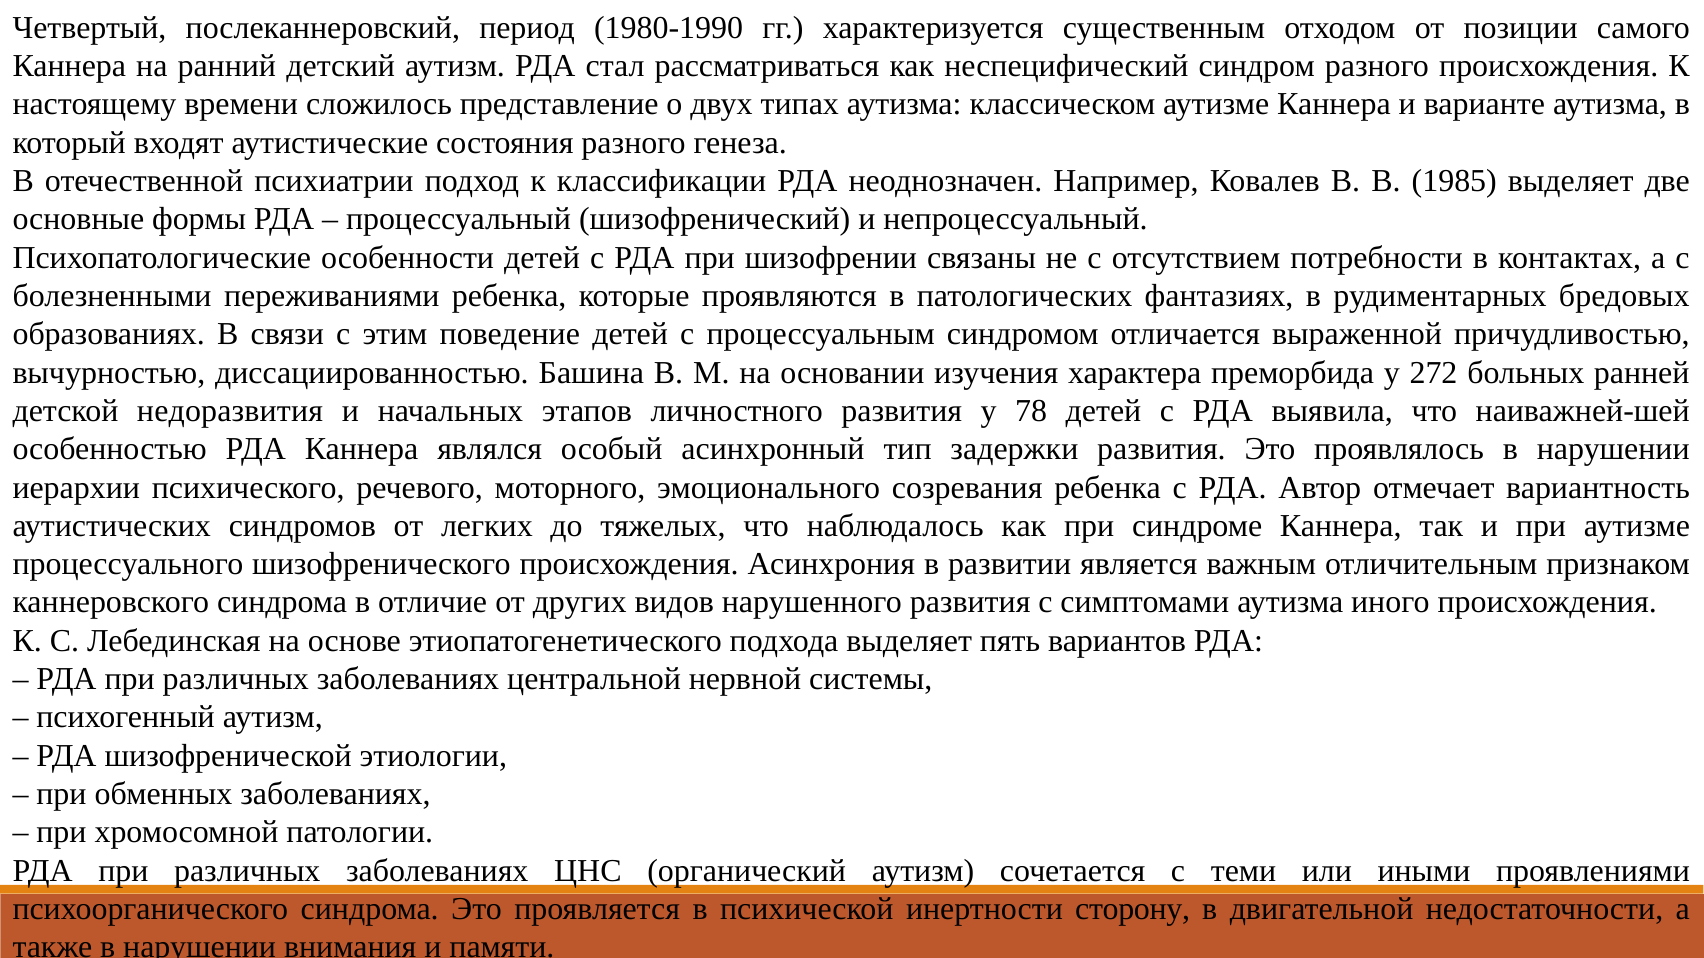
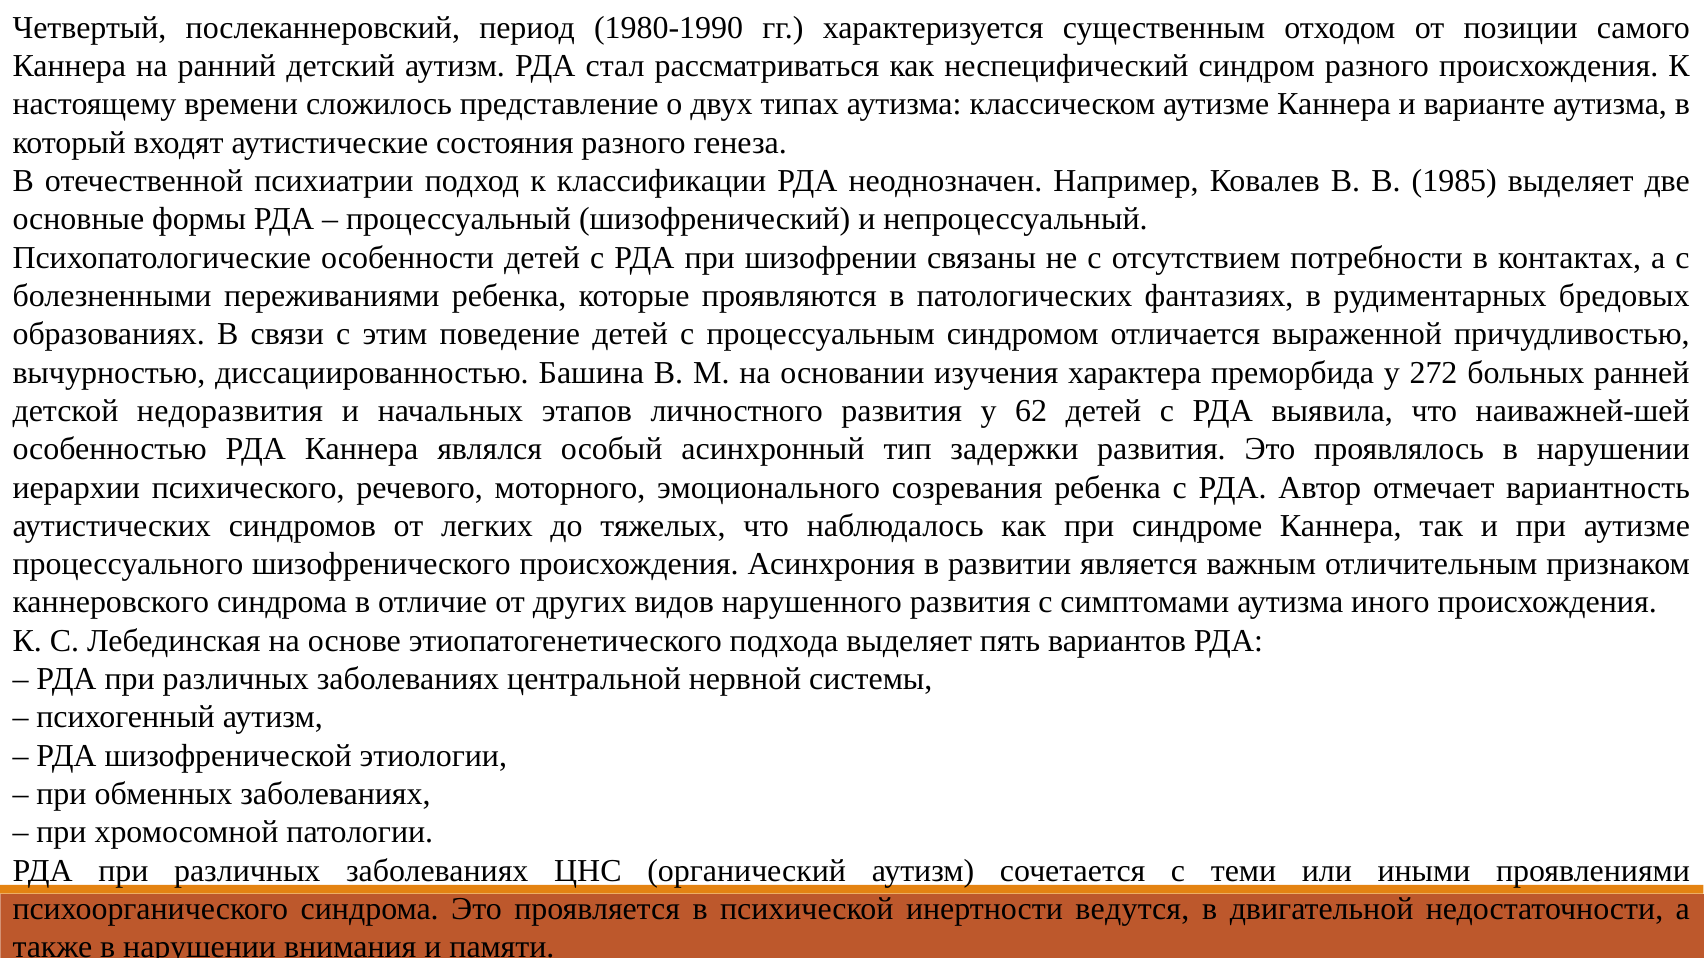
78: 78 -> 62 (1031, 411)
сторону: сторону -> ведутся (1132, 909)
